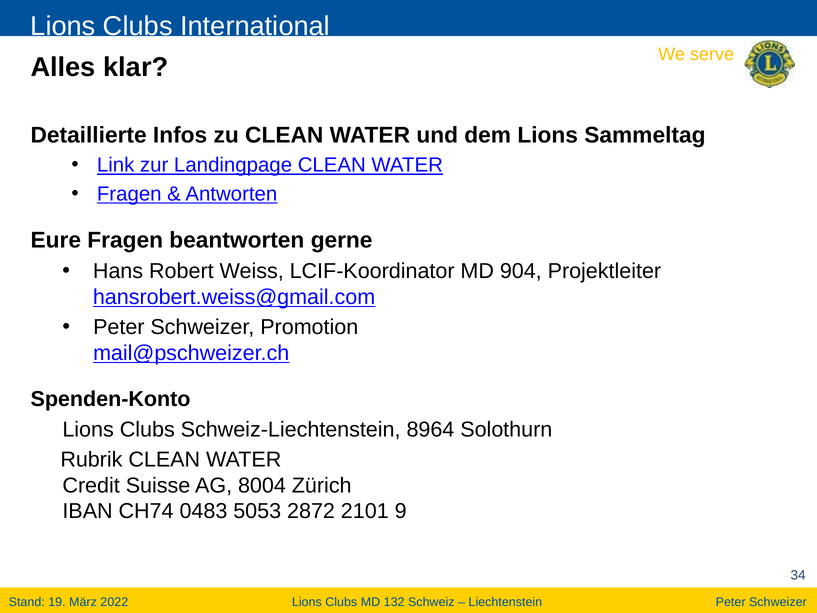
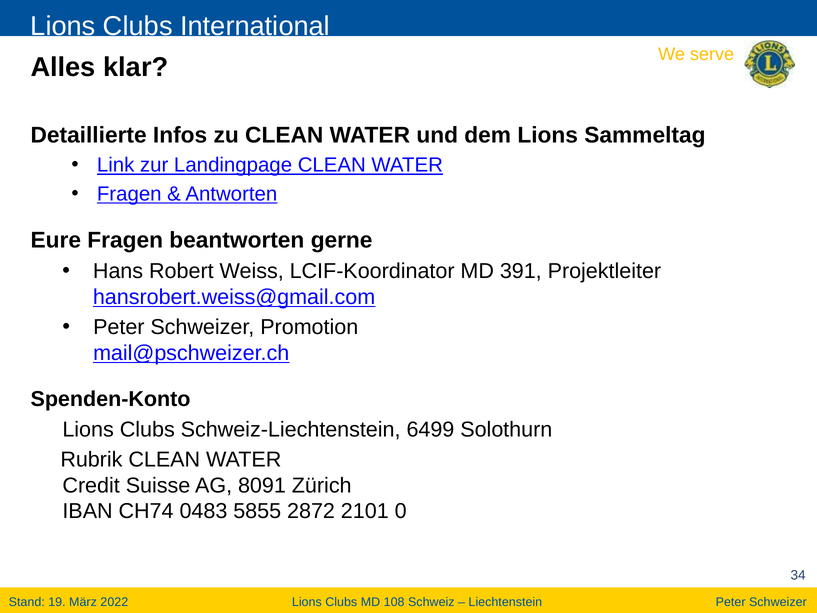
904: 904 -> 391 (521, 271)
8964: 8964 -> 6499 (430, 429)
8004: 8004 -> 8091 (262, 485)
5053: 5053 -> 5855 (257, 511)
9: 9 -> 0 (401, 511)
132: 132 -> 108 (394, 602)
